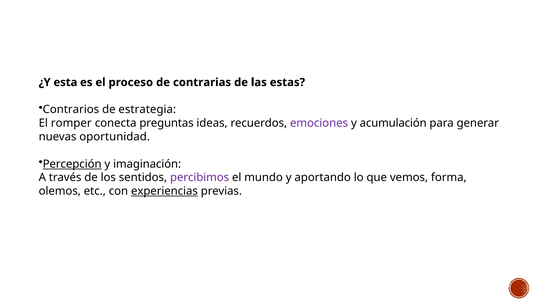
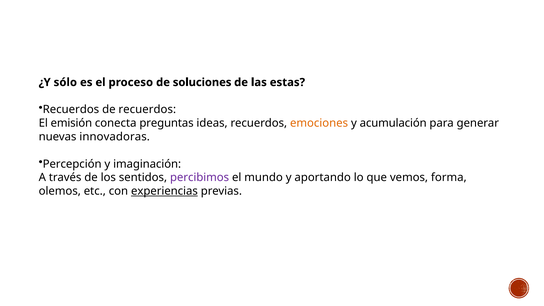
esta: esta -> sólo (65, 82)
contrarias: contrarias -> soluciones (202, 82)
Contrarios: Contrarios -> Recuerdos (71, 110)
de estrategia: estrategia -> recuerdos (147, 110)
romper: romper -> emisión (71, 123)
emociones colour: purple -> orange (319, 123)
oportunidad: oportunidad -> innovadoras (115, 137)
Percepción underline: present -> none (72, 164)
